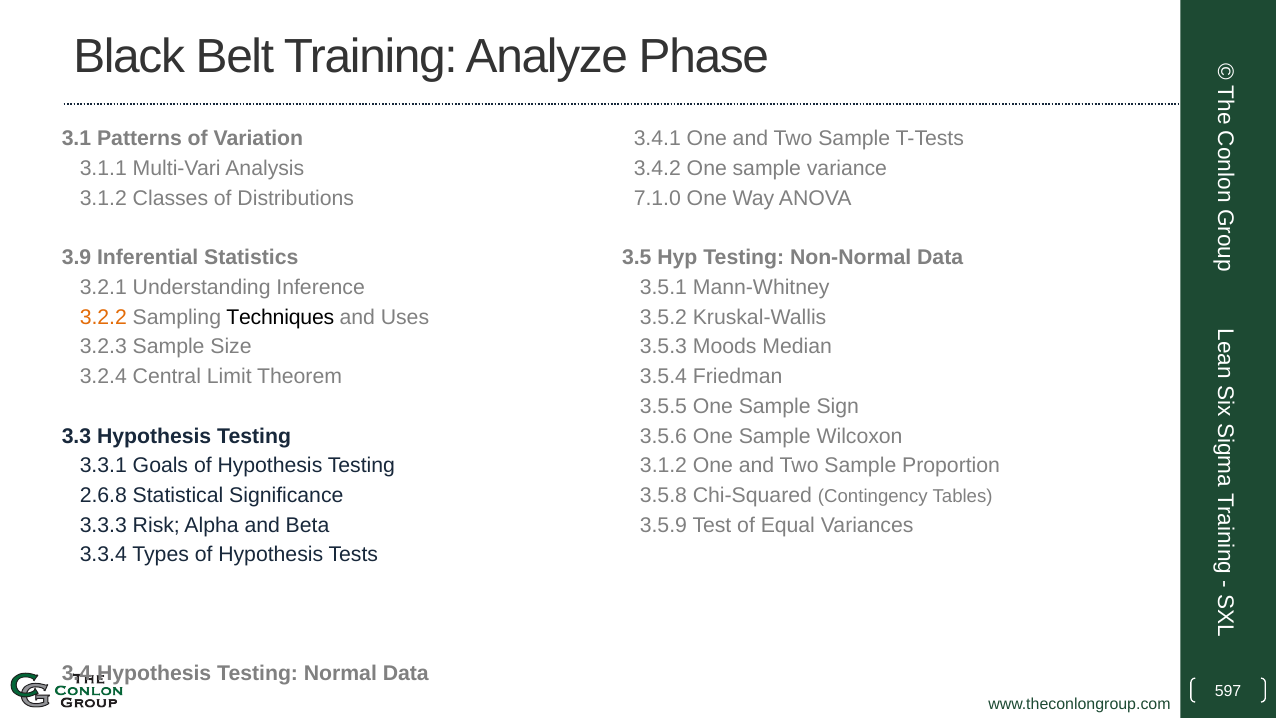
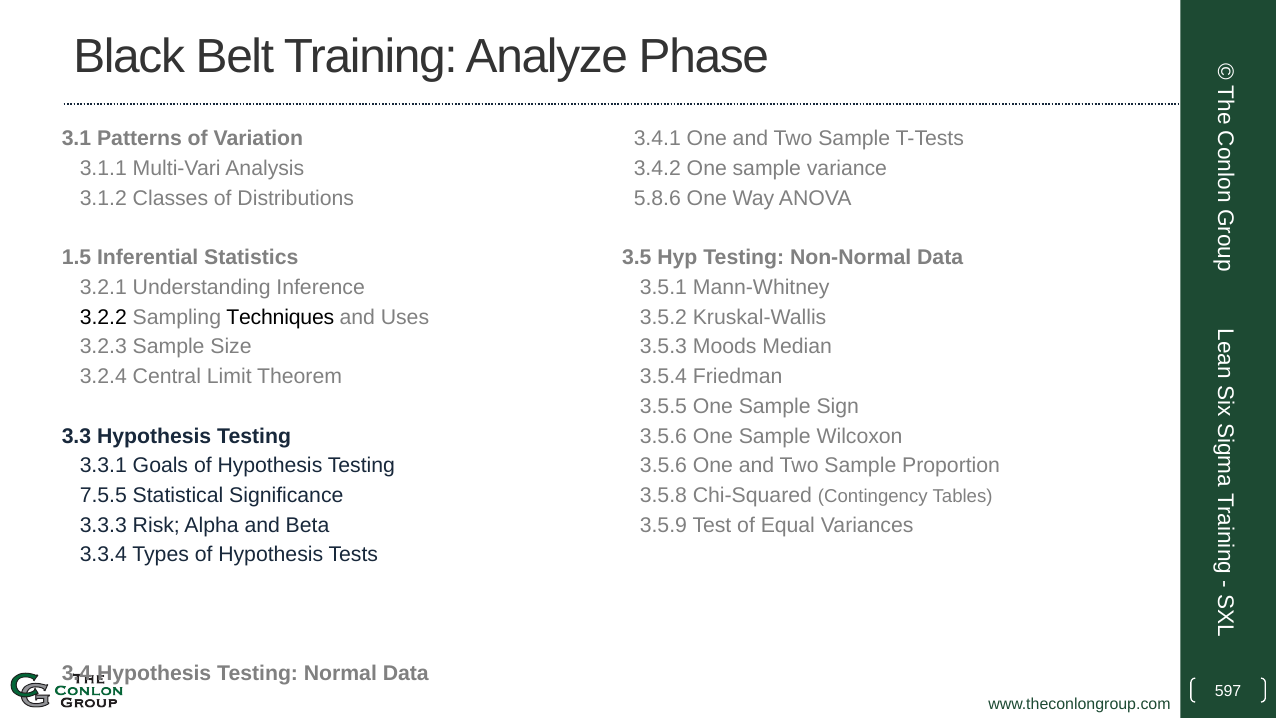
7.1.0: 7.1.0 -> 5.8.6 (657, 198)
3.9: 3.9 -> 1.5 (77, 258)
3.2.2 colour: orange -> black (103, 317)
3.1.2: 3.1.2 -> 3.5.6 (664, 466)
2.6.8: 2.6.8 -> 7.5.5 (103, 495)
